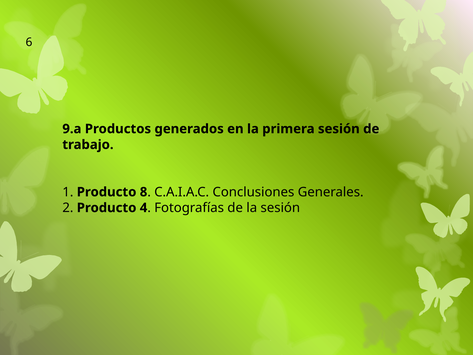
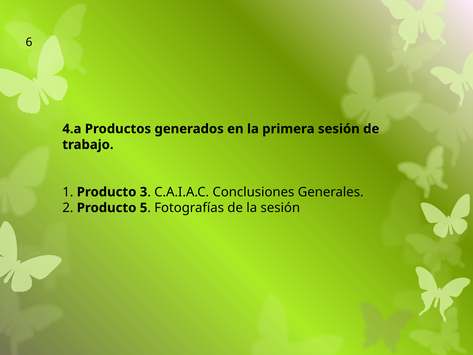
9.a: 9.a -> 4.a (72, 129)
8: 8 -> 3 (144, 192)
4: 4 -> 5 (144, 208)
